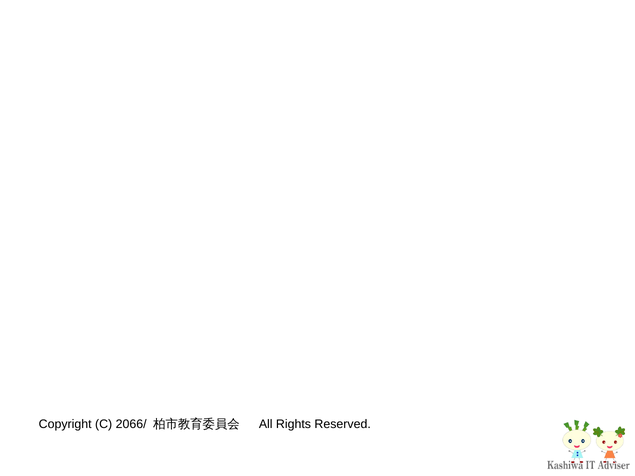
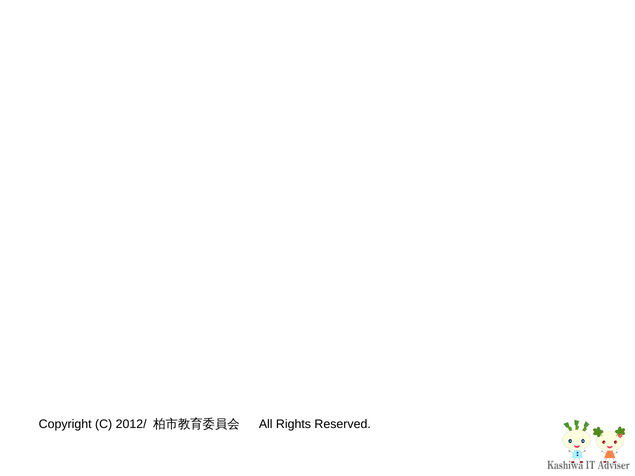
2066/: 2066/ -> 2012/ (131, 425)
